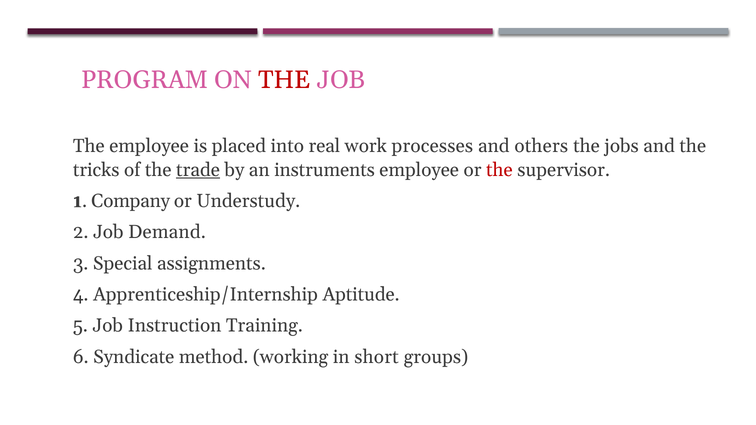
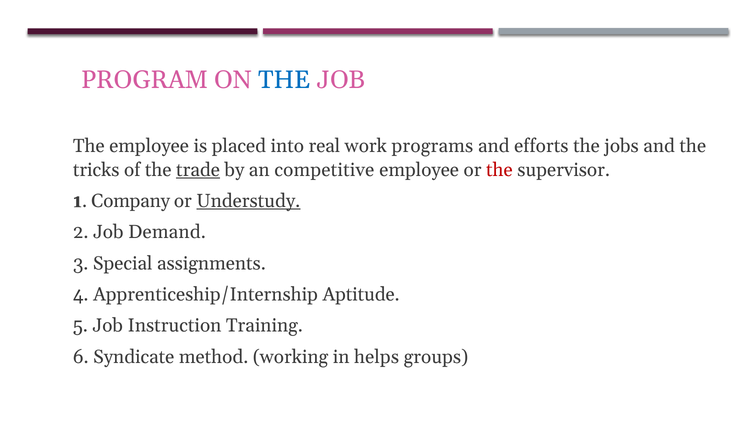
THE colour: red -> blue (285, 80)
processes: processes -> programs (432, 146)
others: others -> efforts (541, 146)
instruments: instruments -> competitive (324, 170)
Understudy underline: none -> present (248, 201)
short: short -> helps (377, 357)
